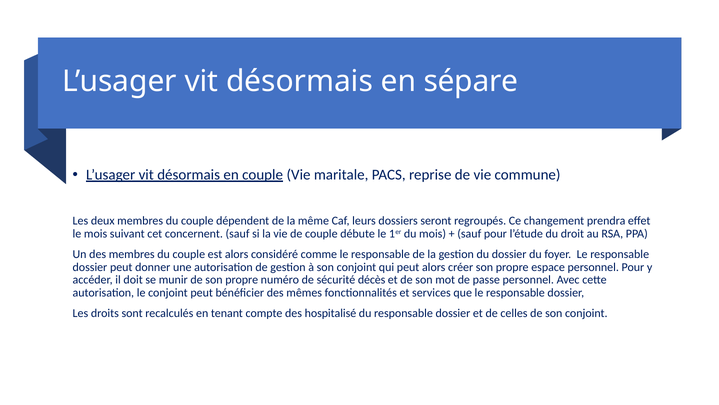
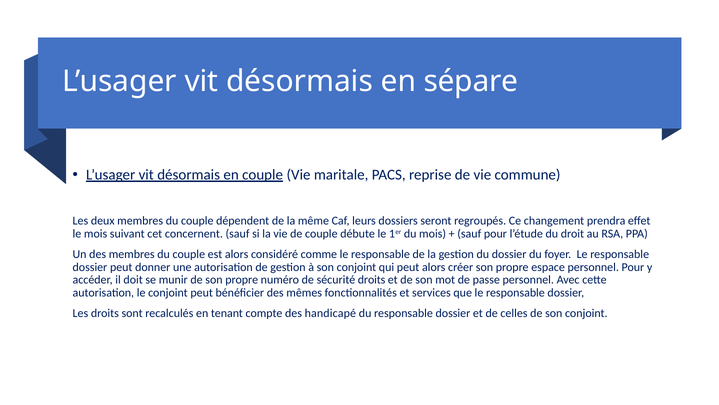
sécurité décès: décès -> droits (372, 280)
hospitalisé: hospitalisé -> handicapé (330, 313)
